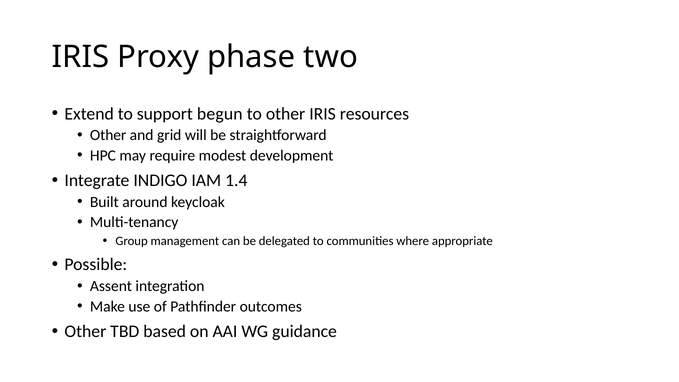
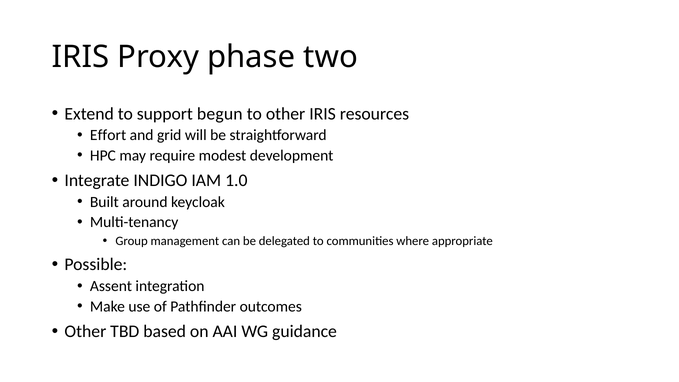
Other: Other -> Effort (108, 135)
1.4: 1.4 -> 1.0 (236, 180)
